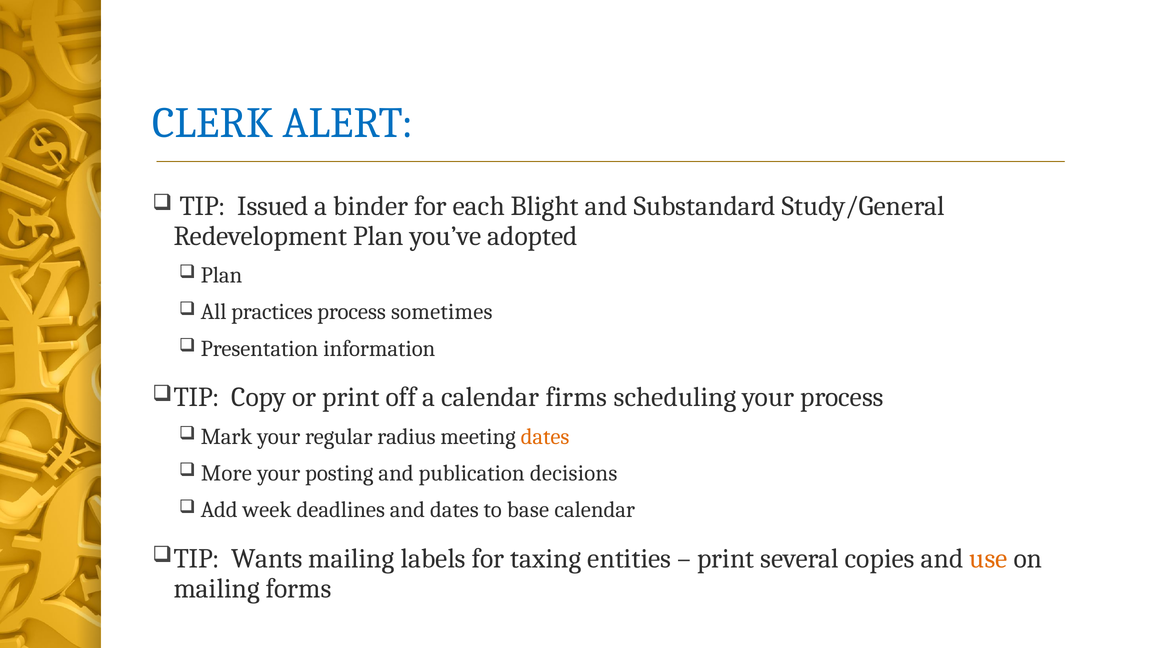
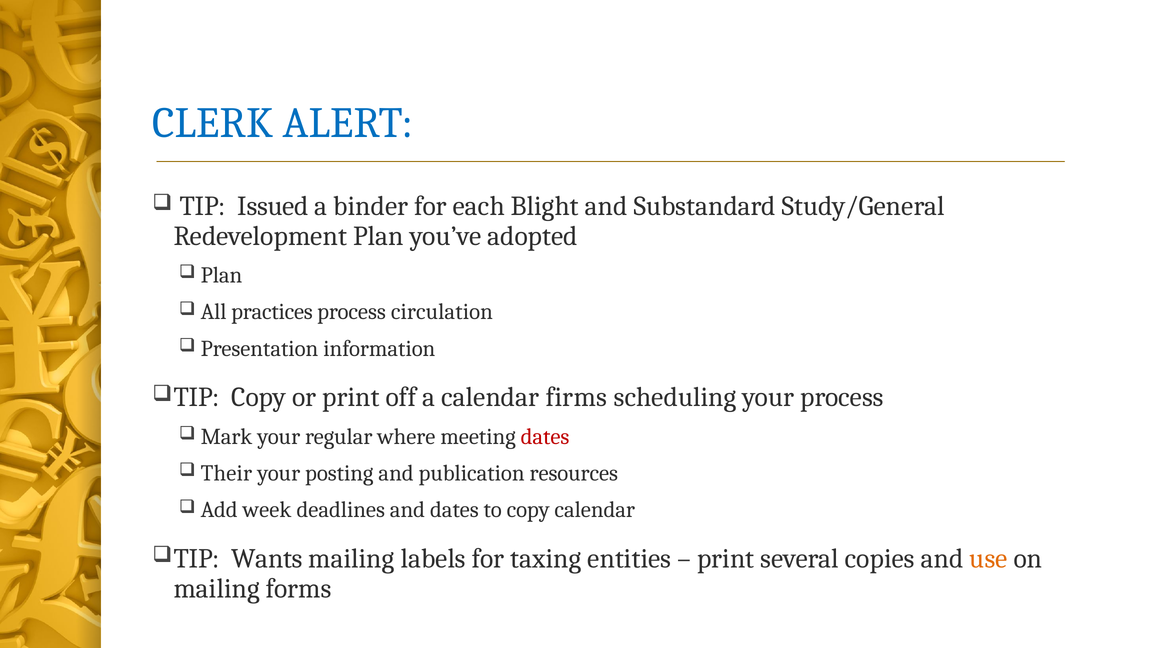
sometimes: sometimes -> circulation (442, 312)
radius: radius -> where (406, 436)
dates colour: orange -> red (545, 436)
More: More -> Their (226, 473)
decisions: decisions -> resources (574, 473)
to base: base -> copy (528, 510)
